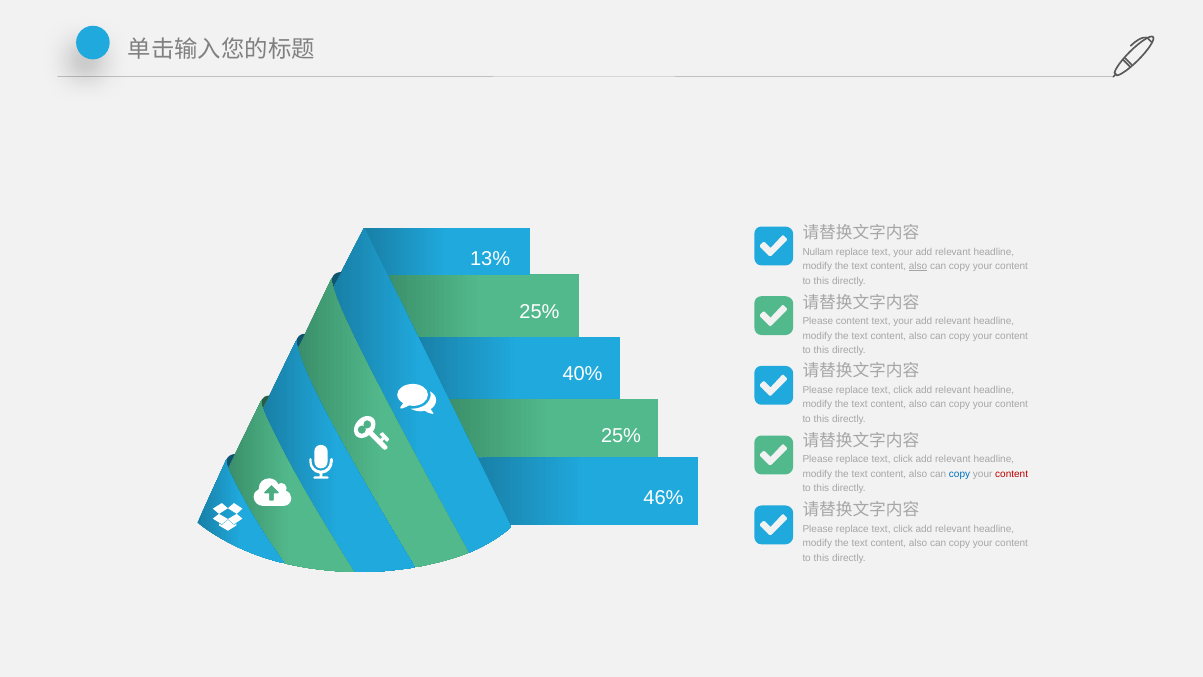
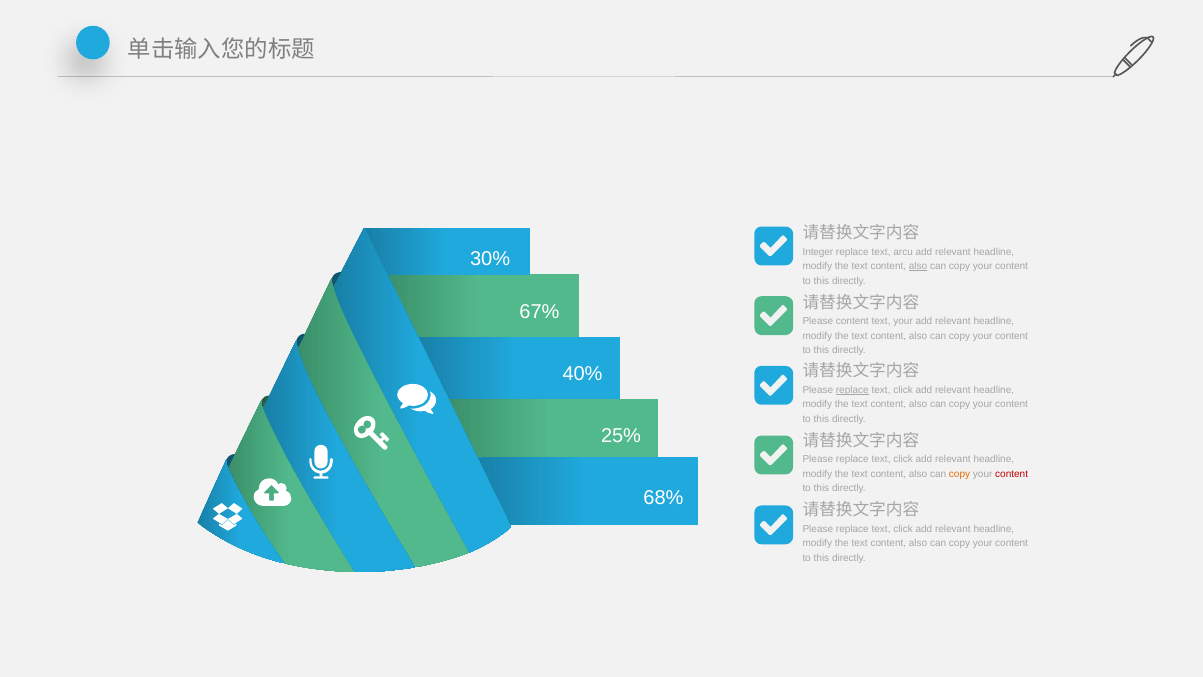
Nullam: Nullam -> Integer (818, 252)
replace text your: your -> arcu (903, 252)
13%: 13% -> 30% (490, 259)
25%: 25% -> 67% (539, 312)
replace underline: none -> present (852, 390)
copy colour: blue -> orange (960, 474)
46%: 46% -> 68% (663, 498)
